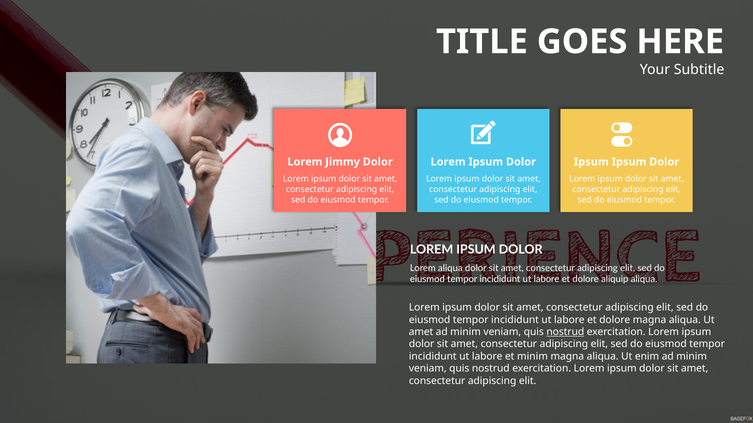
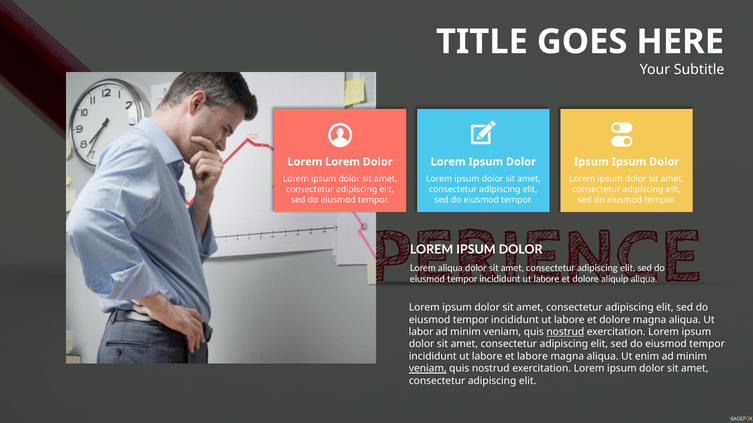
Lorem Jimmy: Jimmy -> Lorem (343, 162)
amet: amet -> labor (421, 332)
et minim: minim -> labore (533, 357)
veniam underline: none -> present (428, 369)
